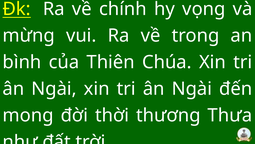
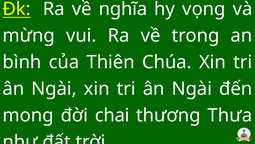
chính: chính -> nghĩa (123, 9)
thời: thời -> chai (112, 115)
